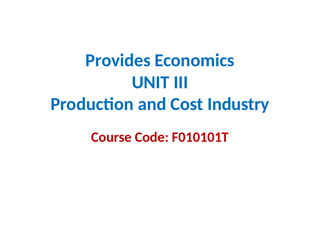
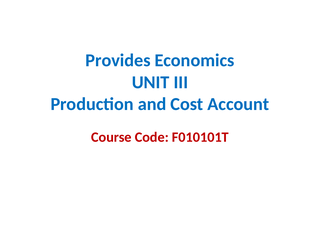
Industry: Industry -> Account (238, 104)
